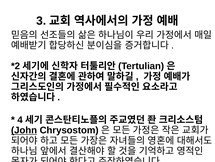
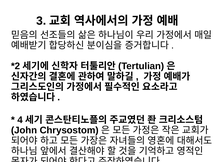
John underline: present -> none (24, 130)
